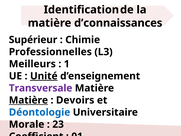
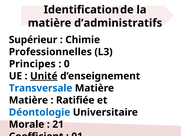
d’connaissances: d’connaissances -> d’administratifs (118, 23)
Meilleurs: Meilleurs -> Principes (32, 64)
1: 1 -> 0 (67, 64)
Transversale colour: purple -> blue (41, 88)
Matière underline: present -> none (28, 100)
Devoirs: Devoirs -> Ratifiée (75, 100)
23: 23 -> 21 (58, 124)
